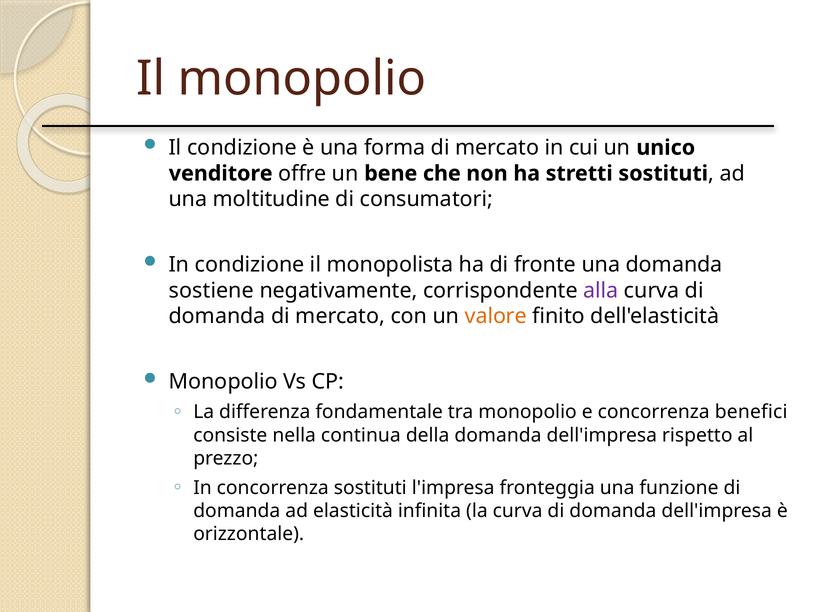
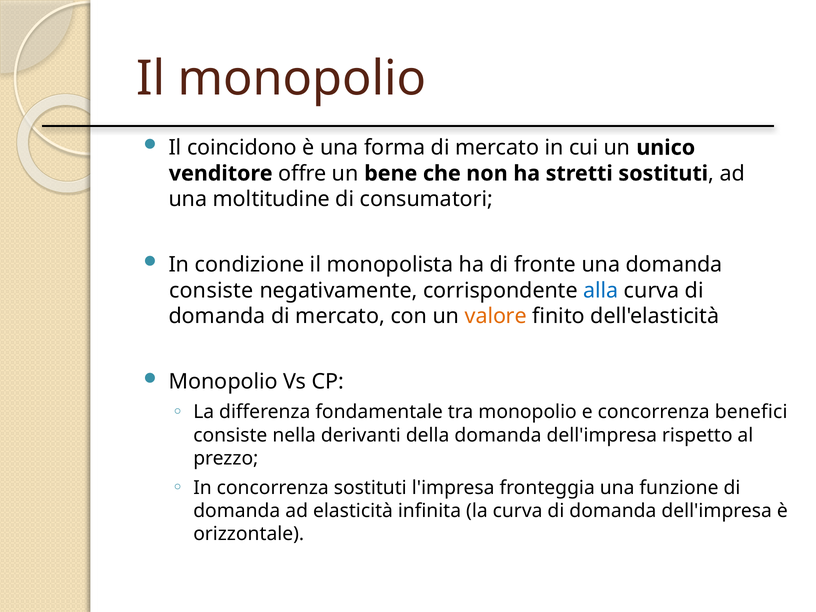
Il condizione: condizione -> coincidono (242, 148)
sostiene: sostiene -> consiste (211, 290)
alla colour: purple -> blue (601, 290)
continua: continua -> derivanti (361, 435)
